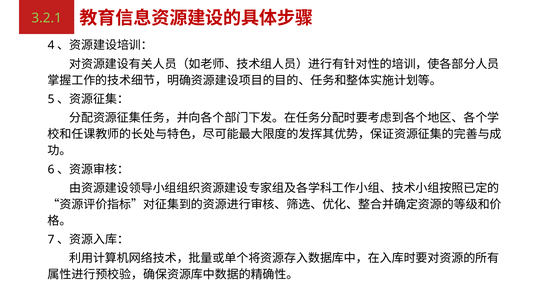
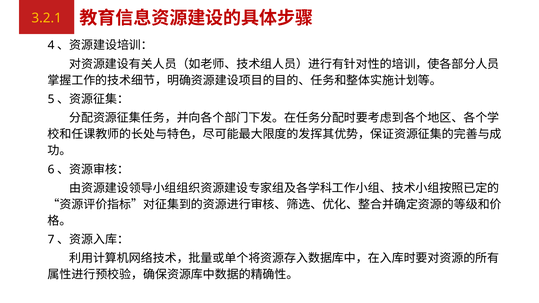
3.2.1 colour: light green -> yellow (47, 18)
